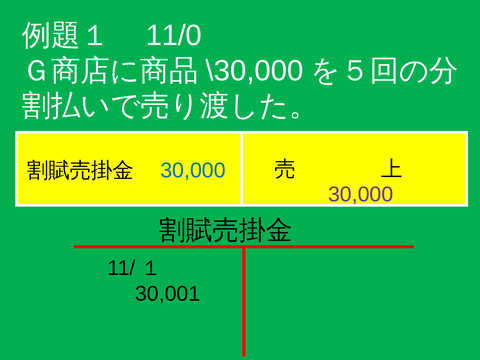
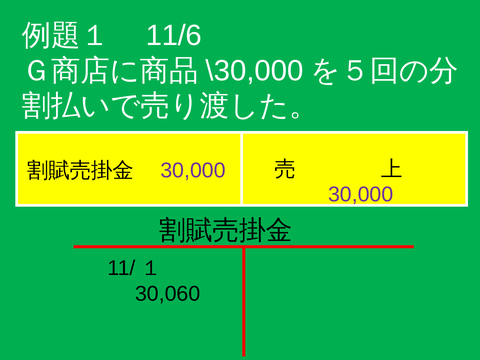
11/0: 11/0 -> 11/6 (174, 36)
30,000 colour: blue -> purple (193, 170)
30,001: 30,001 -> 30,060 (168, 294)
